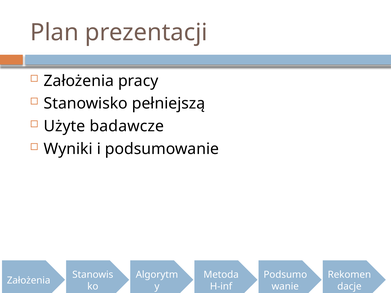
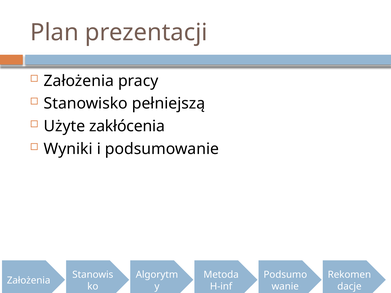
badawcze: badawcze -> zakłócenia (127, 126)
